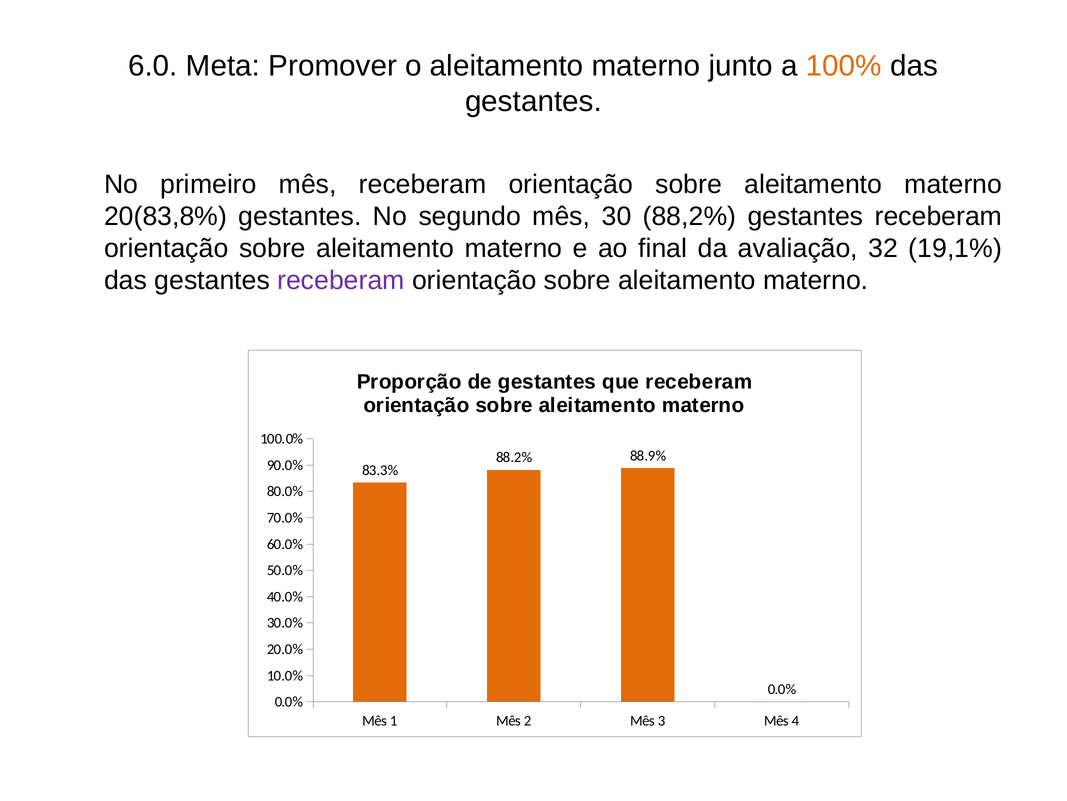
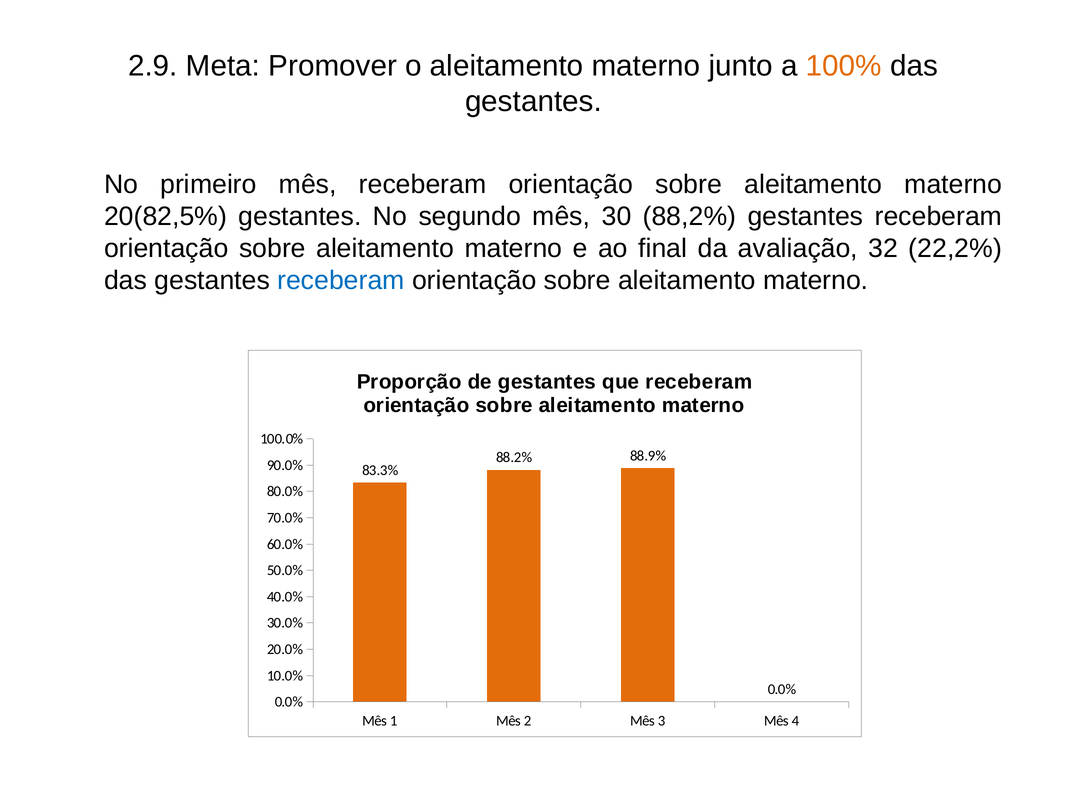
6.0: 6.0 -> 2.9 (153, 66)
20(83,8%: 20(83,8% -> 20(82,5% (166, 216)
19,1%: 19,1% -> 22,2% (955, 248)
receberam colour: purple -> blue (341, 280)
